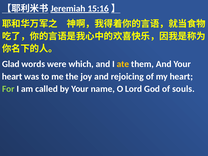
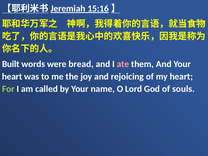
Glad: Glad -> Built (11, 64)
which: which -> bread (81, 64)
ate colour: yellow -> pink (123, 64)
